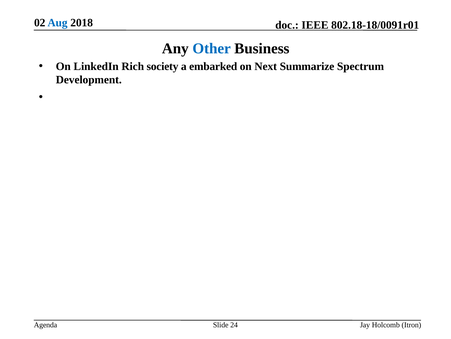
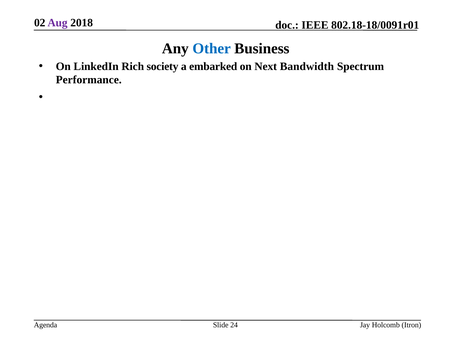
Aug colour: blue -> purple (58, 23)
Summarize: Summarize -> Bandwidth (307, 66)
Development: Development -> Performance (89, 80)
